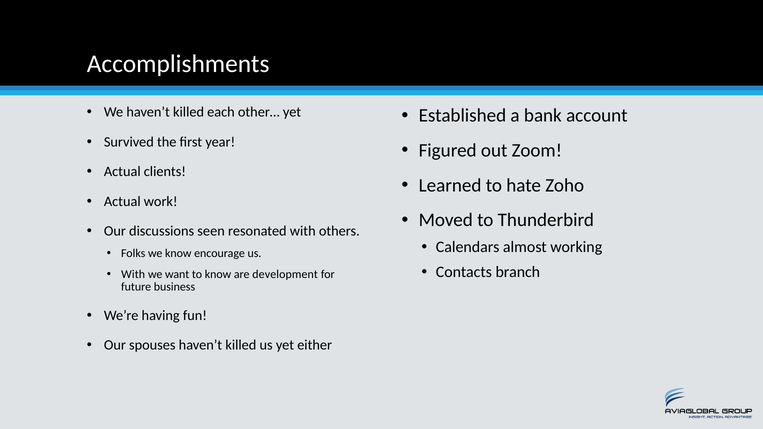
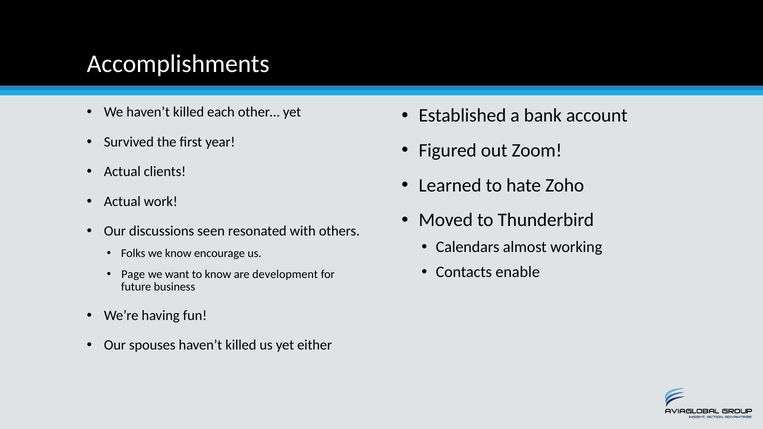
branch: branch -> enable (518, 272)
With: With -> Page (133, 274)
